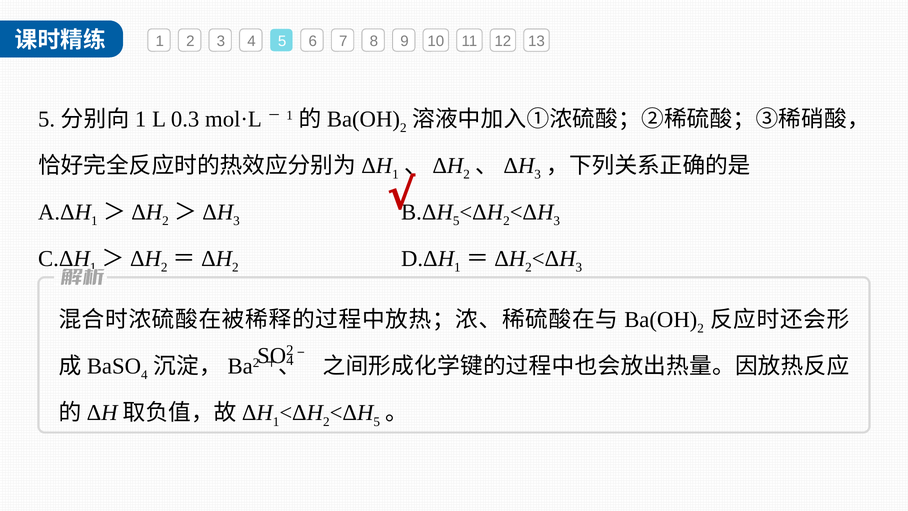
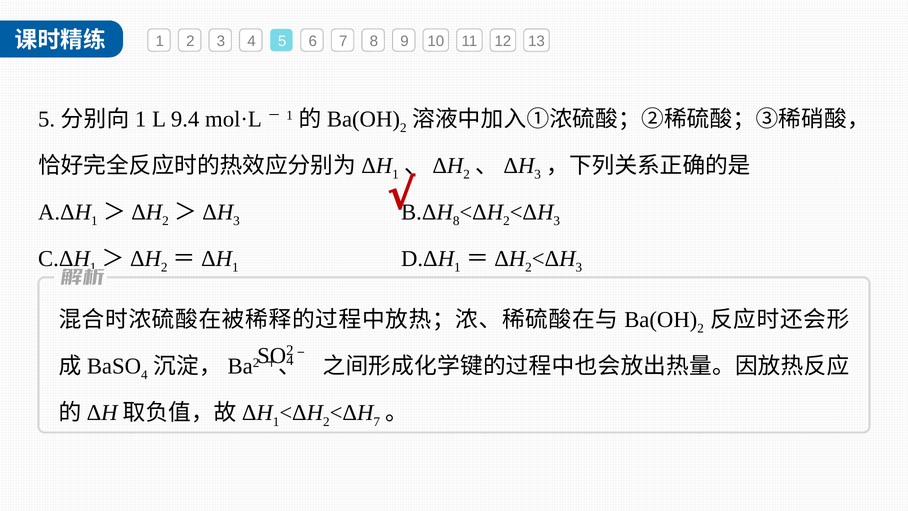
0.3: 0.3 -> 9.4 (185, 119)
5: 5 -> 8 (456, 221)
2: 2 -> 1 (235, 267)
5: 5 -> 7 (377, 421)
